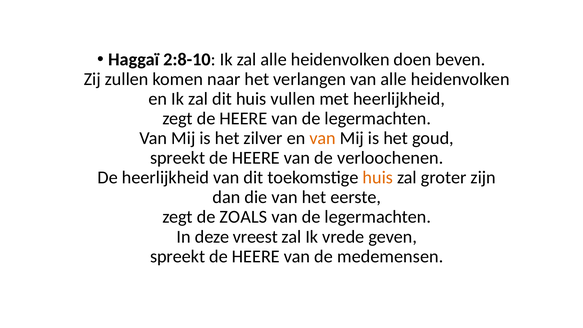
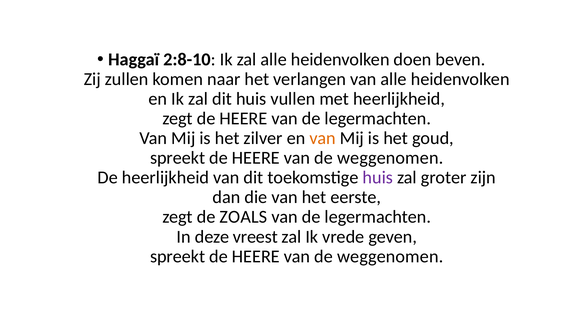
verloochenen: verloochenen -> weggenomen (390, 158)
huis colour: orange -> purple (378, 178)
medemensen: medemensen -> weggenomen (390, 256)
